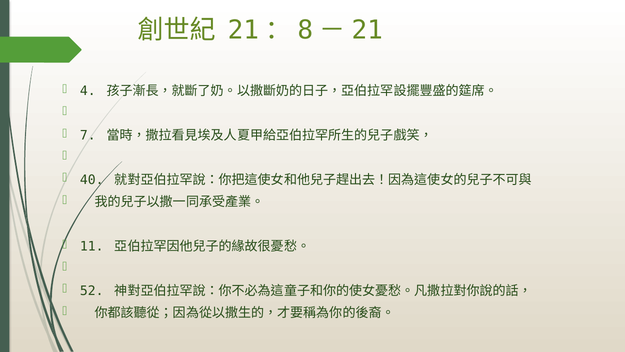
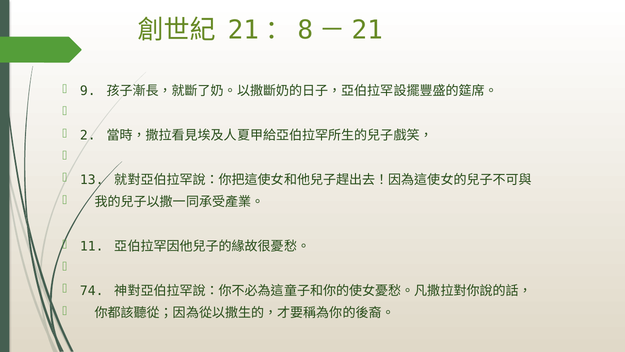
4: 4 -> 9 (88, 91)
7: 7 -> 2 (88, 135)
40: 40 -> 13 (92, 180)
52: 52 -> 74 (92, 290)
